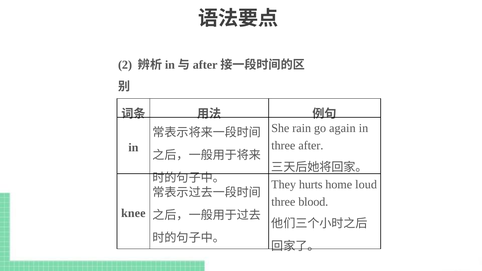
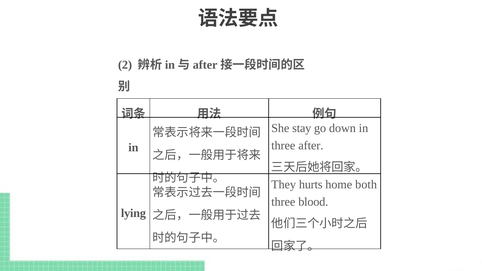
rain: rain -> stay (302, 128)
again: again -> down (342, 128)
loud: loud -> both (366, 185)
knee: knee -> lying (133, 213)
